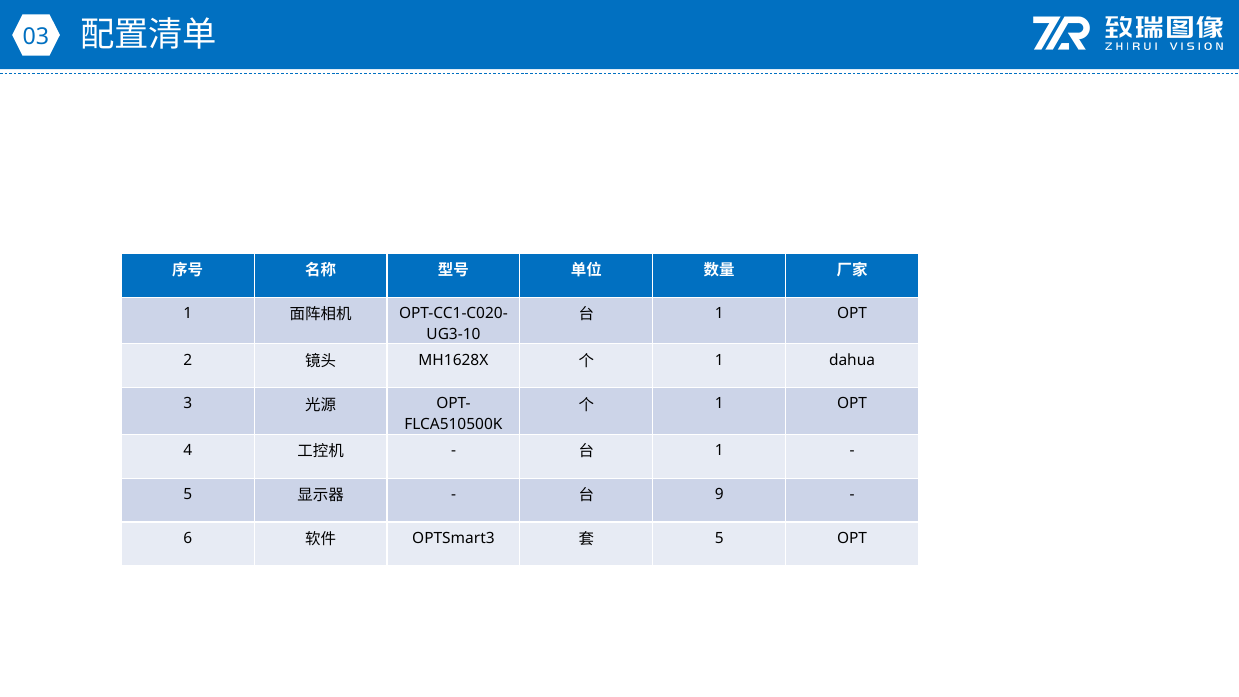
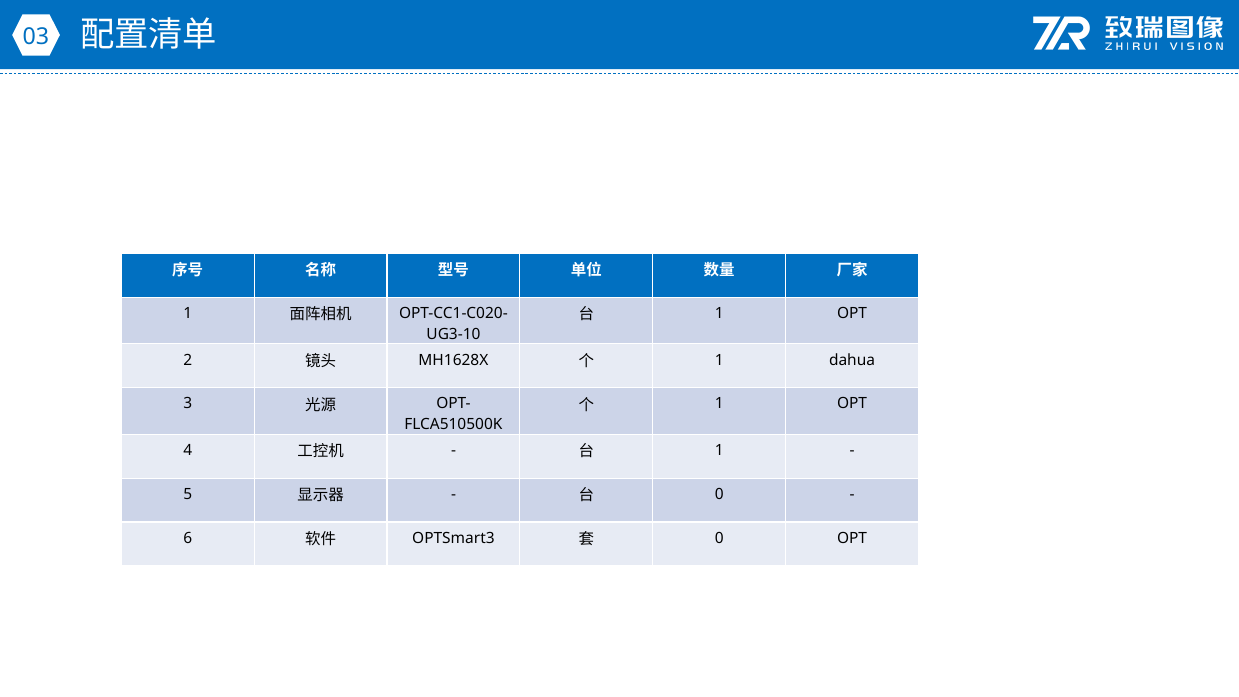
9: 9 -> 0 (719, 494)
5: 5 -> 0 (719, 538)
